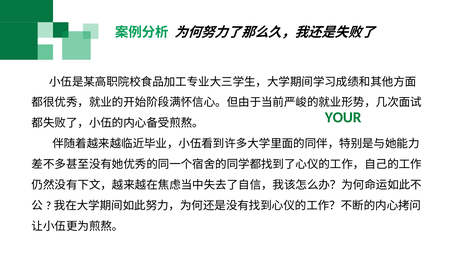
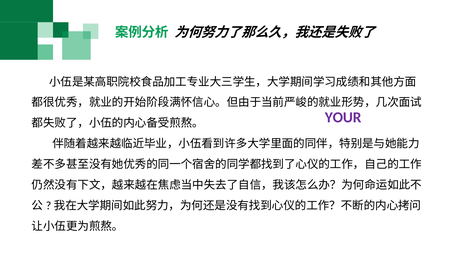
YOUR colour: green -> purple (343, 117)
